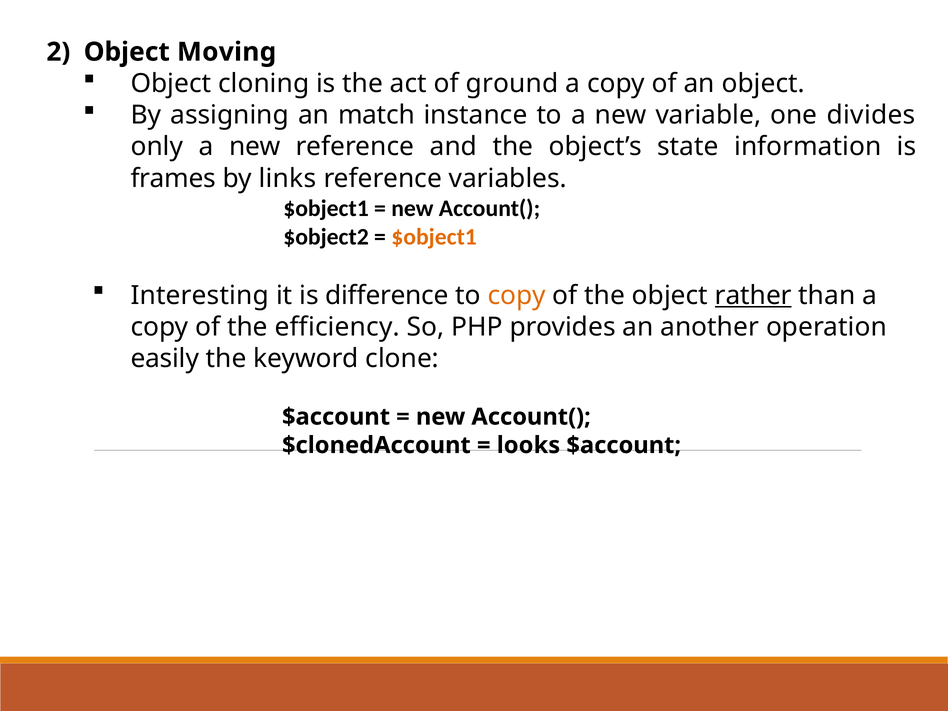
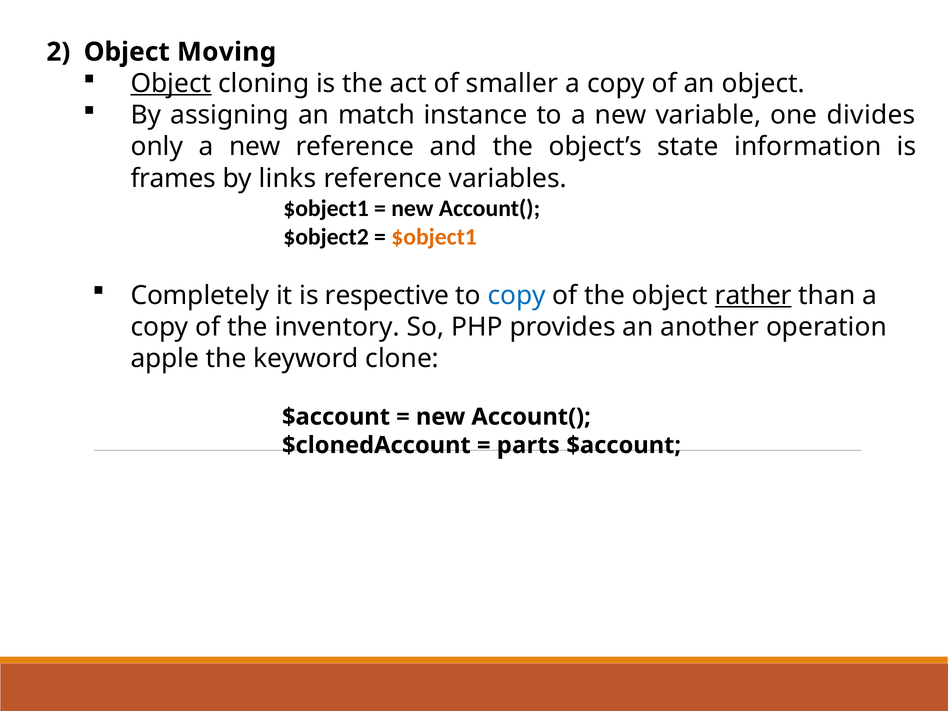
Object underline: none -> present (171, 84)
ground: ground -> smaller (512, 84)
Interesting: Interesting -> Completely (200, 295)
difference: difference -> respective (387, 295)
copy colour: orange -> blue (517, 295)
efficiency: efficiency -> inventory (337, 327)
easily: easily -> apple (165, 359)
looks: looks -> parts (528, 445)
